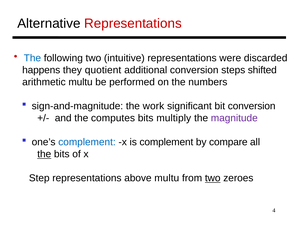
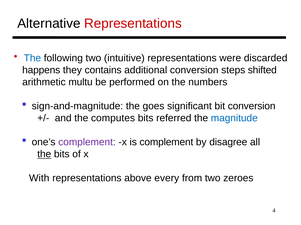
quotient: quotient -> contains (103, 70)
work: work -> goes (154, 107)
multiply: multiply -> referred (174, 119)
magnitude colour: purple -> blue (234, 119)
complement colour: blue -> purple (87, 143)
compare: compare -> disagree (228, 143)
Step: Step -> With (39, 179)
above multu: multu -> every (167, 179)
two underline: present -> none (213, 179)
